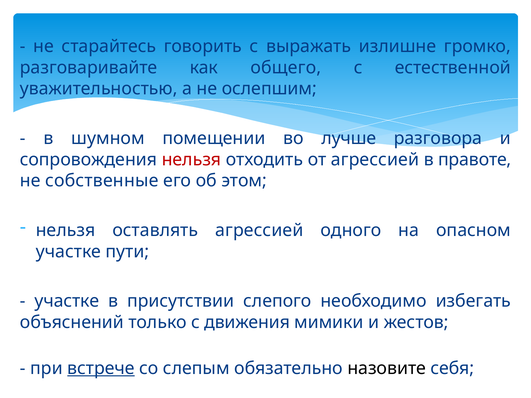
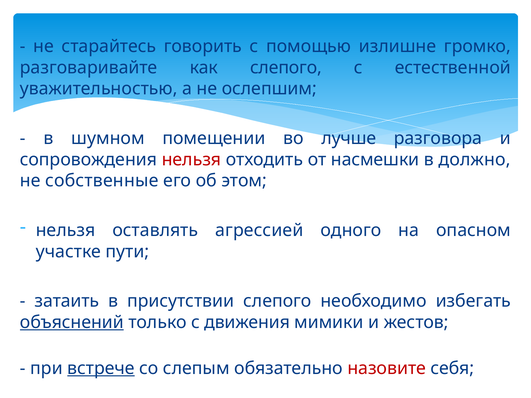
выражать: выражать -> помощью (309, 46)
как общего: общего -> слепого (286, 68)
от агрессией: агрессией -> насмешки (375, 160)
правоте: правоте -> должно (475, 160)
участке: участке -> затаить (67, 301)
объяснений underline: none -> present (72, 322)
назовите colour: black -> red (387, 368)
